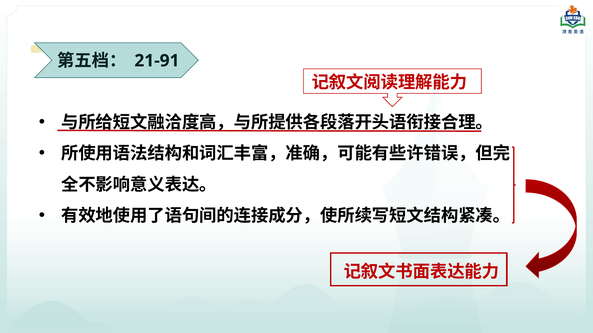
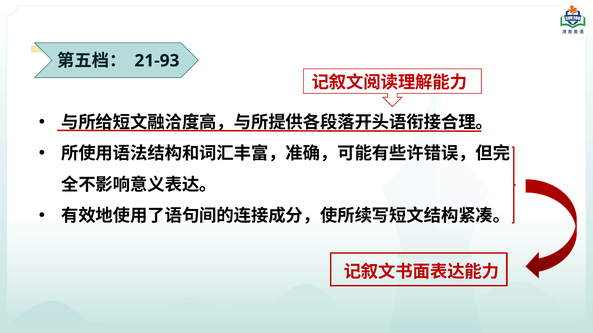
21-91: 21-91 -> 21-93 (157, 61)
